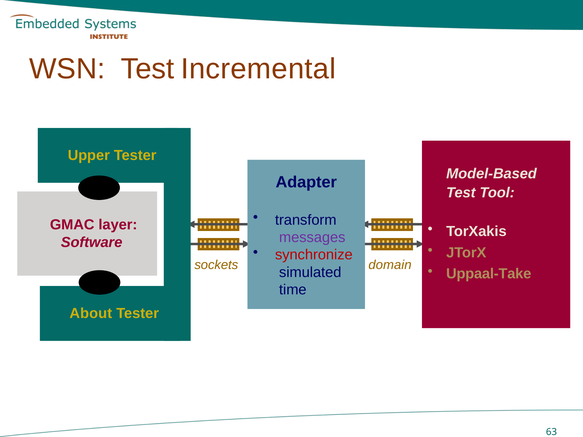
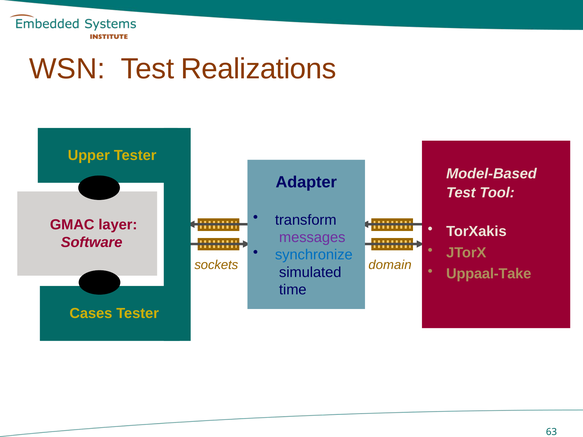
Incremental: Incremental -> Realizations (259, 69)
synchronize colour: red -> blue (314, 255)
About: About -> Cases (91, 314)
